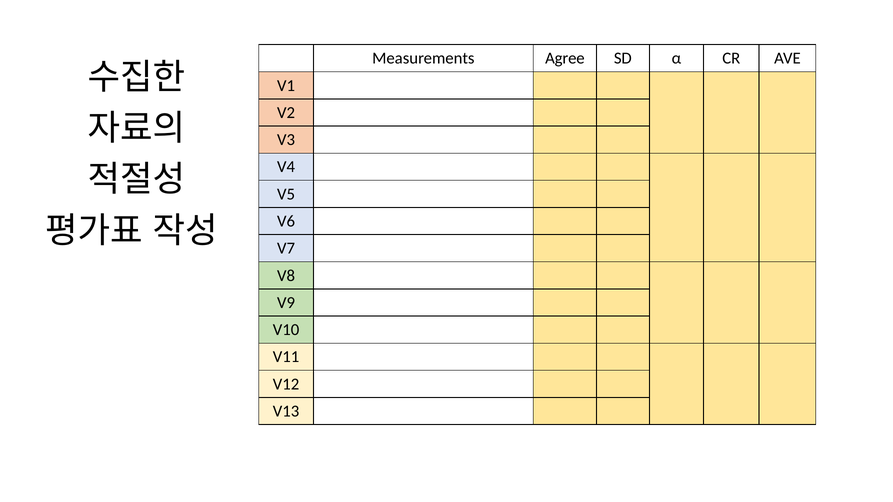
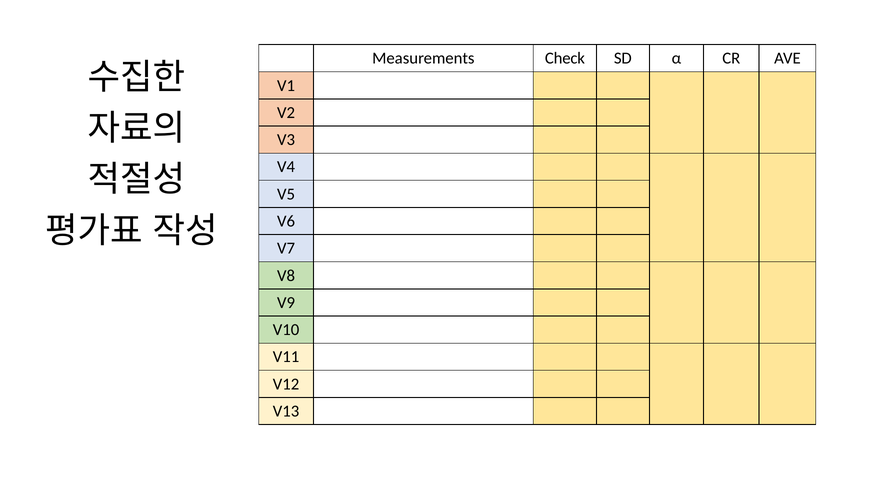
Agree: Agree -> Check (565, 58)
